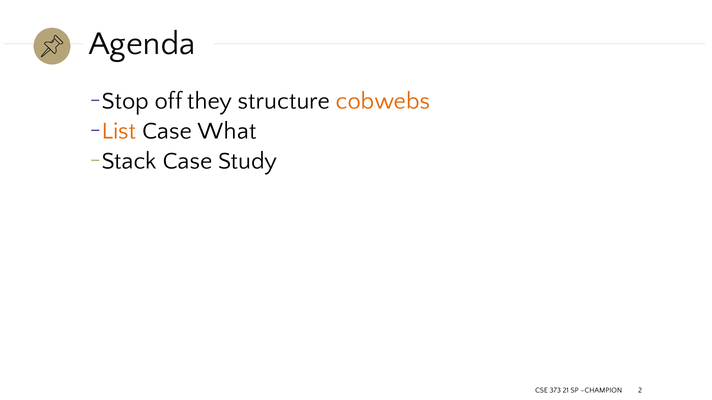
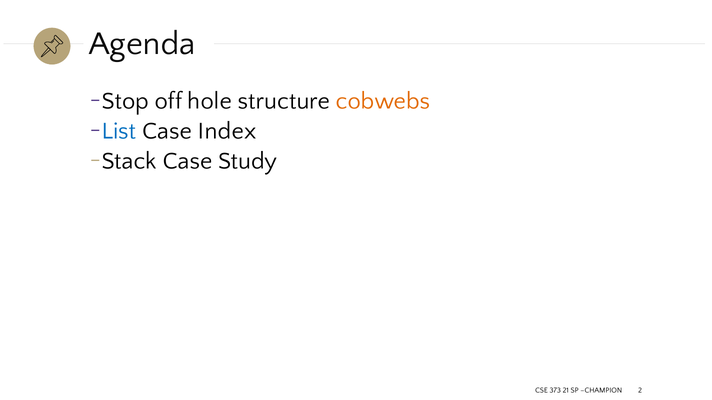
they: they -> hole (210, 101)
List colour: orange -> blue (119, 131)
What: What -> Index (227, 131)
